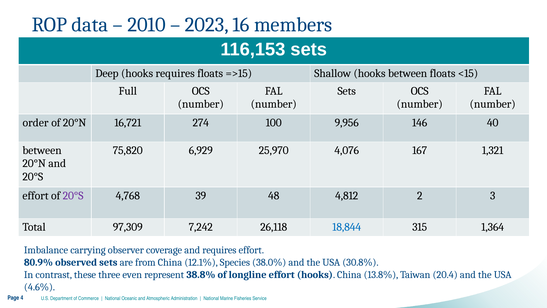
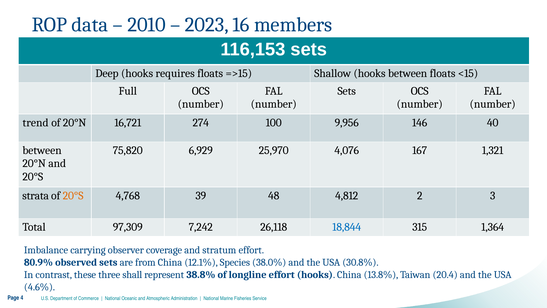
order: order -> trend (36, 122)
effort: effort -> strata (36, 195)
20°S colour: purple -> orange (73, 195)
and requires: requires -> stratum (219, 250)
even: even -> shall (132, 275)
